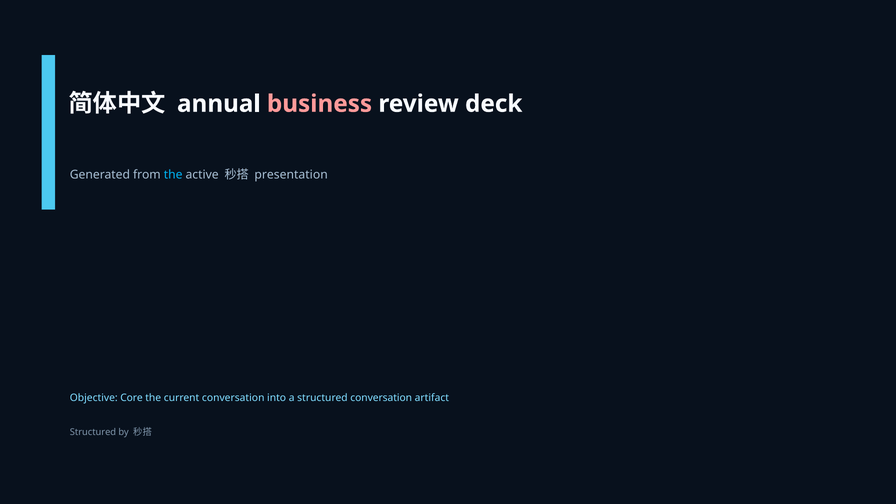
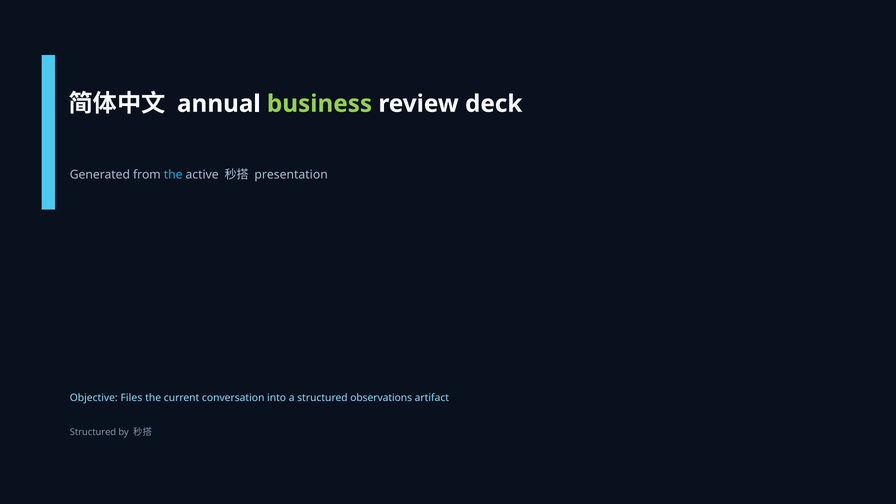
business colour: pink -> light green (320, 104)
Core: Core -> Files (131, 398)
structured conversation: conversation -> observations (381, 398)
